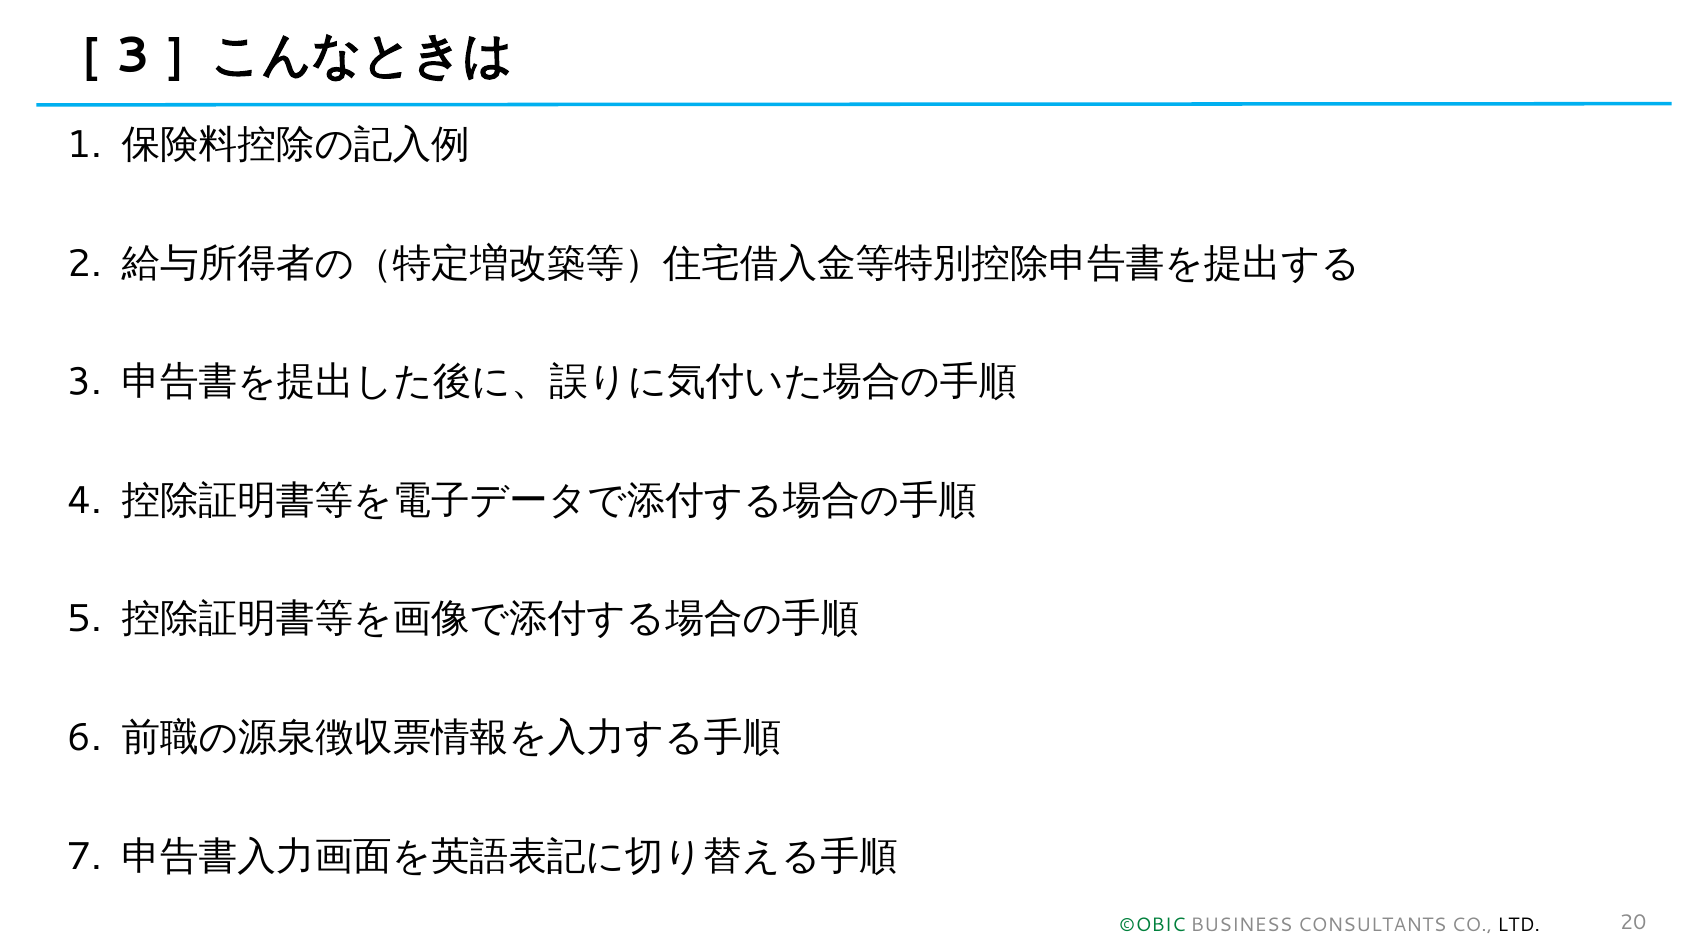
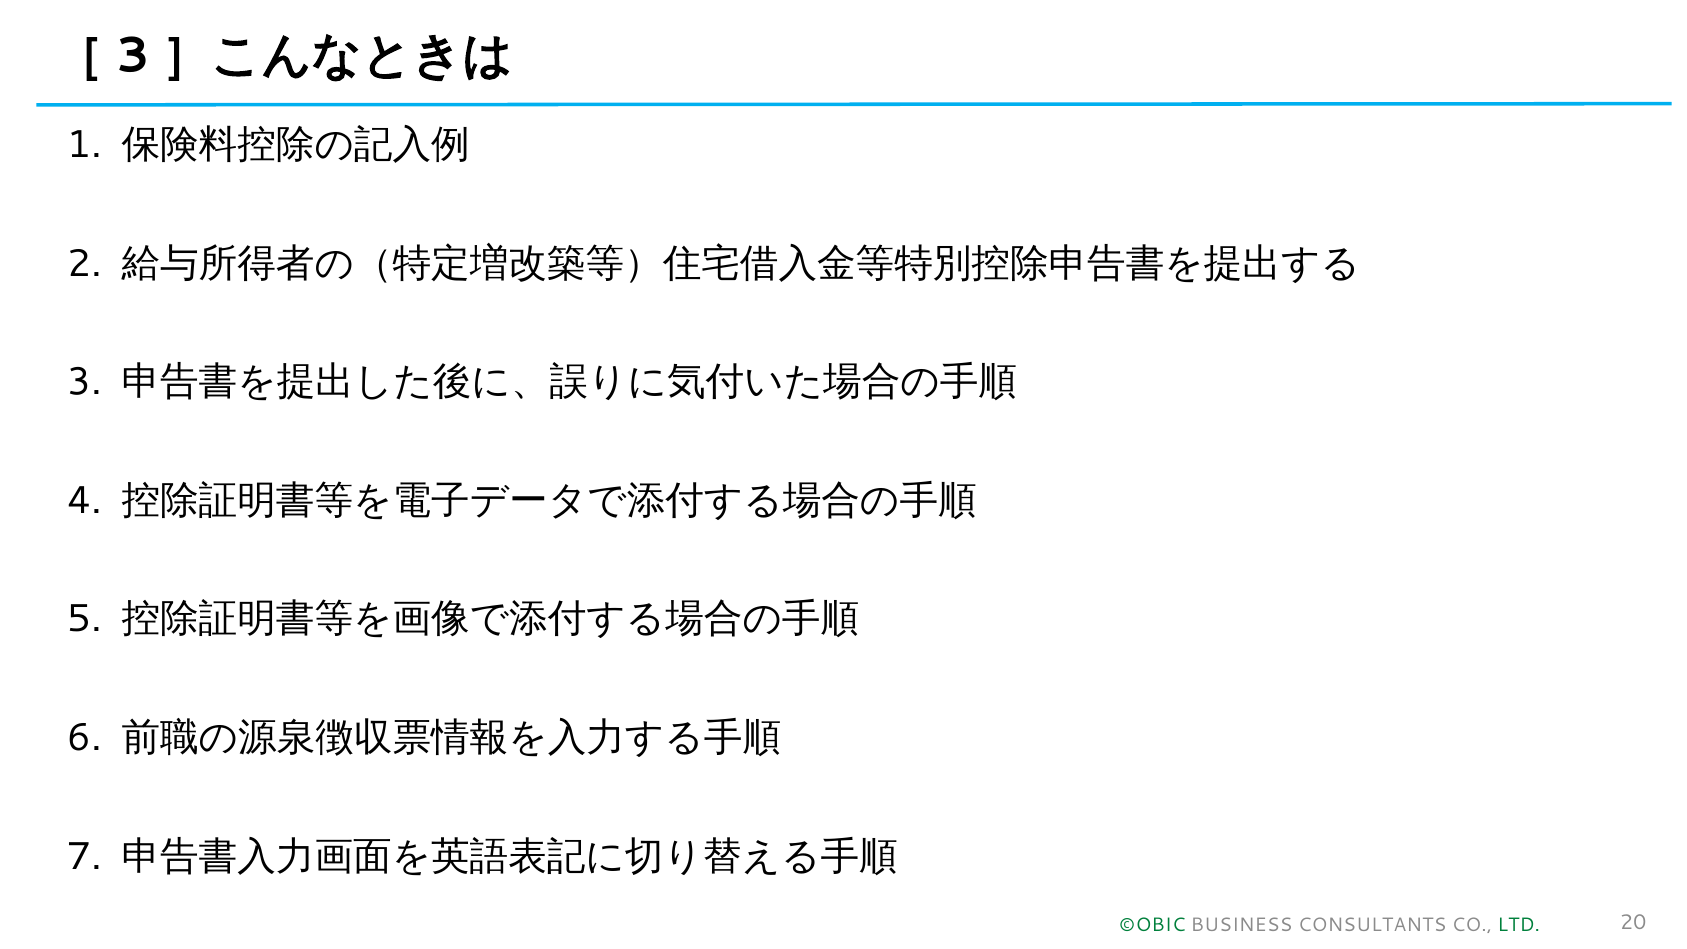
LTD colour: black -> green (1519, 925)
